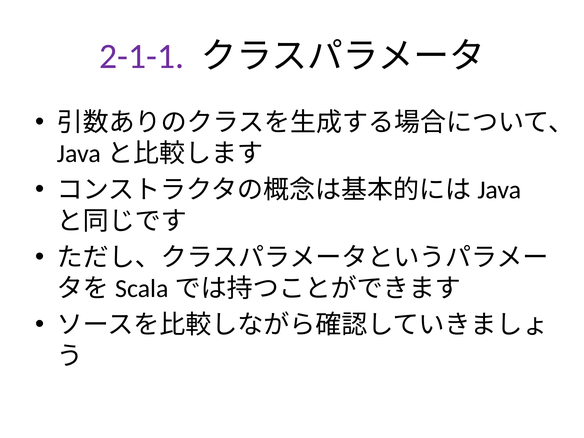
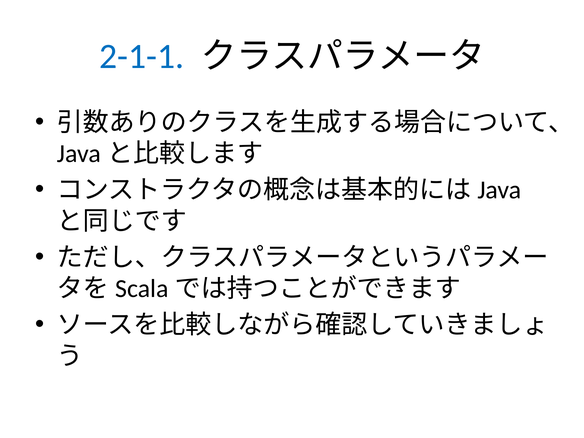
2-1-1 colour: purple -> blue (142, 57)
